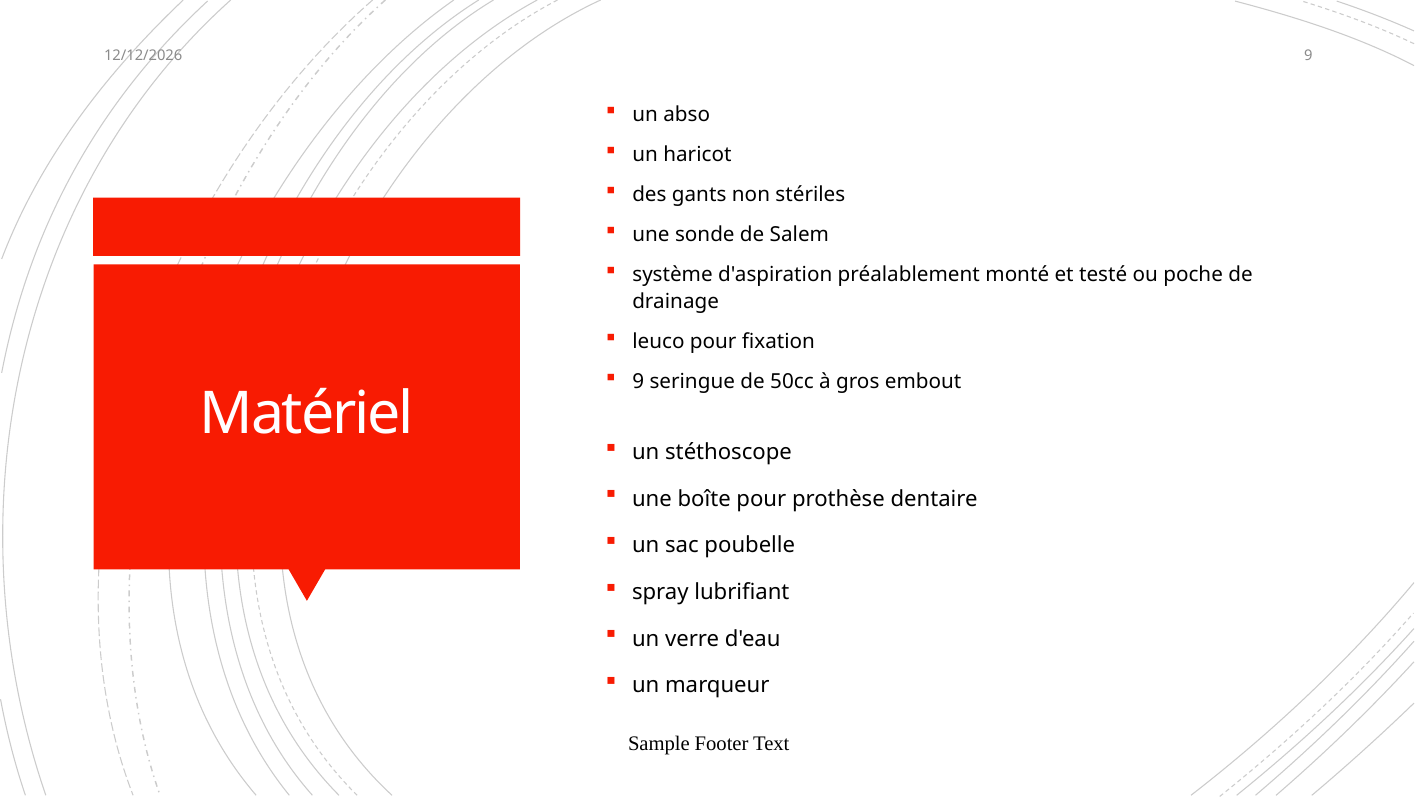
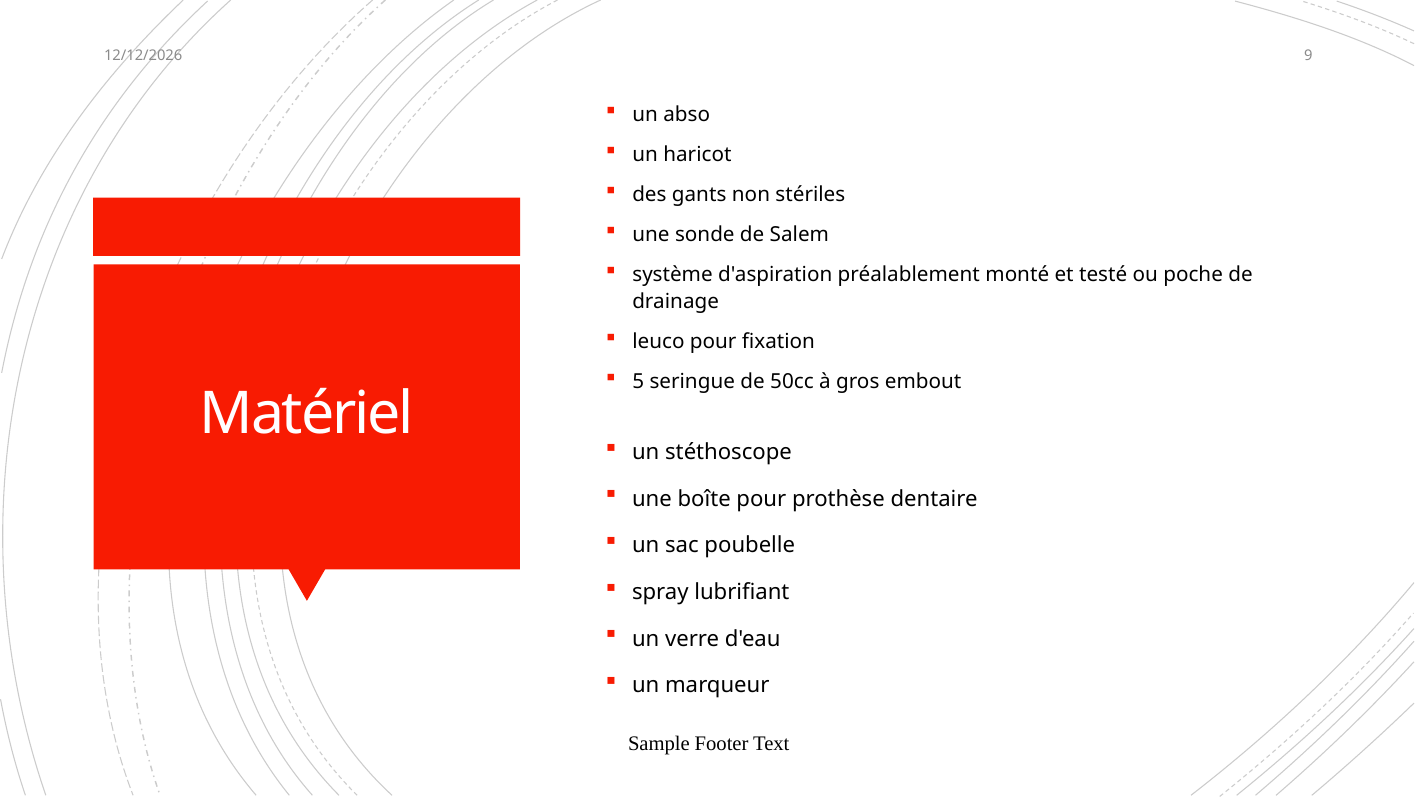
9: 9 -> 5 (638, 381)
